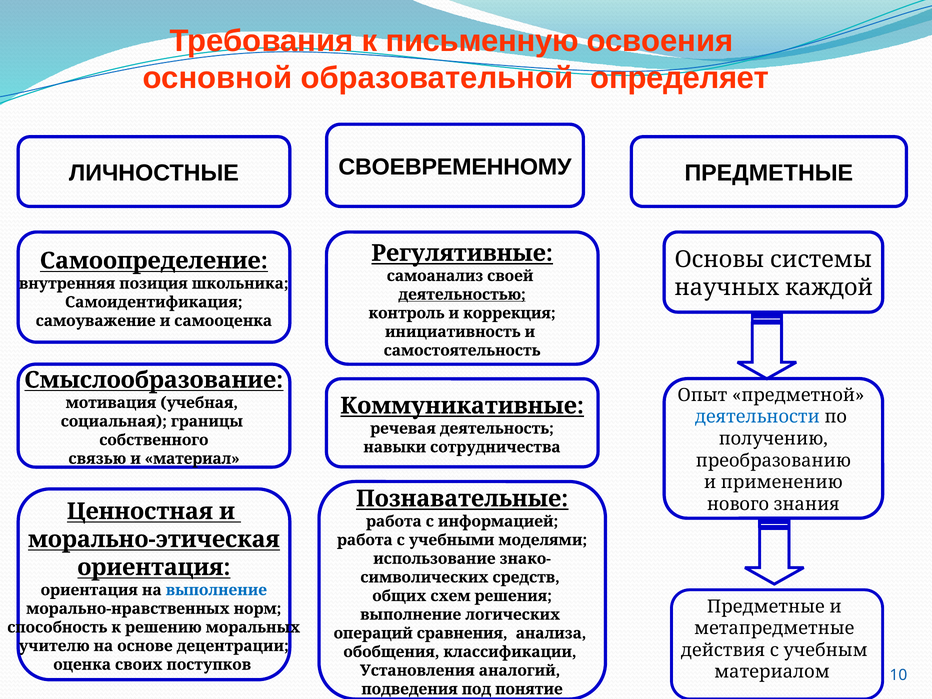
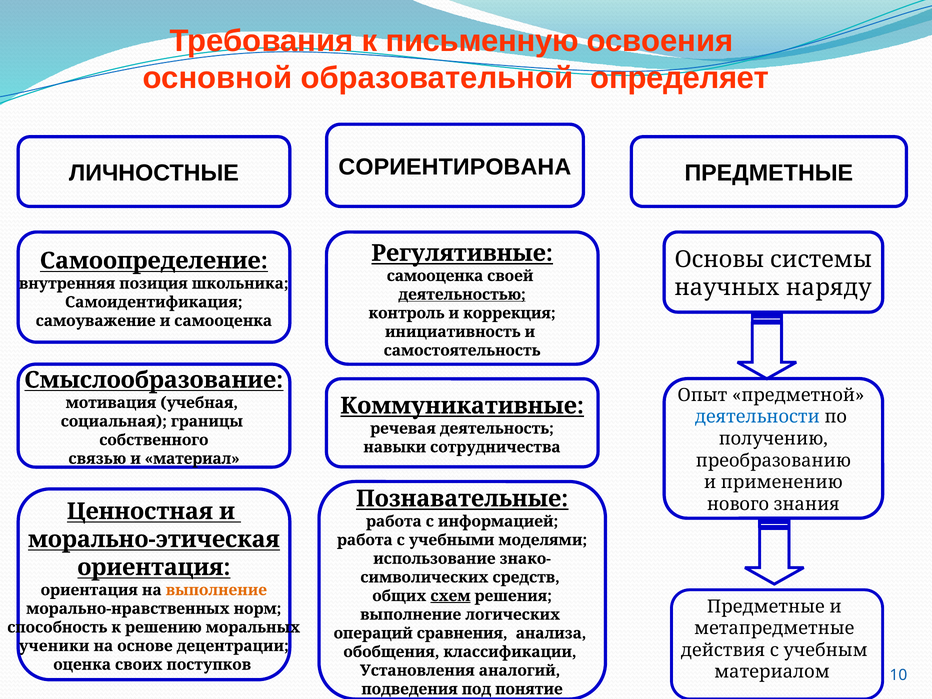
СВОЕВРЕМЕННОМУ: СВОЕВРЕМЕННОМУ -> СОРИЕНТИРОВАНА (455, 167)
самоанализ: самоанализ -> самооценка (435, 276)
каждой: каждой -> наряду (829, 288)
выполнение colour: blue -> orange (216, 590)
схем underline: none -> present (450, 596)
учителю: учителю -> ученики (54, 646)
